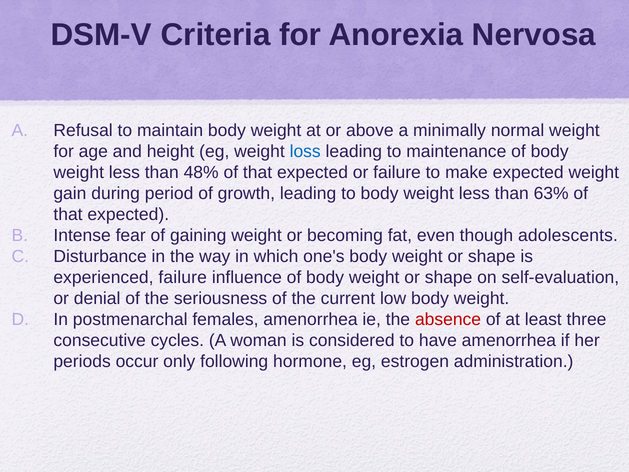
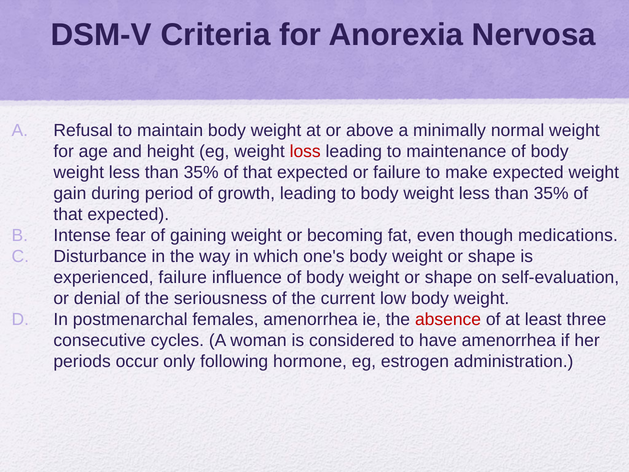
loss colour: blue -> red (305, 152)
48%: 48% -> 35% (201, 172)
63%: 63% -> 35% (551, 193)
adolescents: adolescents -> medications (568, 235)
